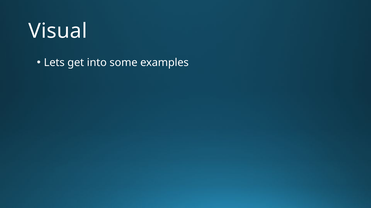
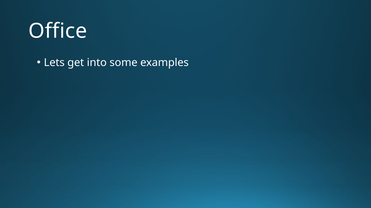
Visual: Visual -> Office (58, 31)
